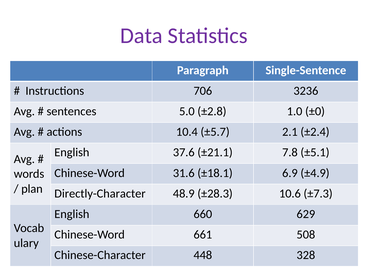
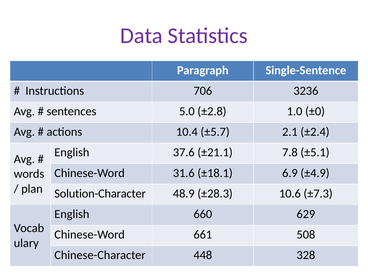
Directly-Character: Directly-Character -> Solution-Character (100, 194)
